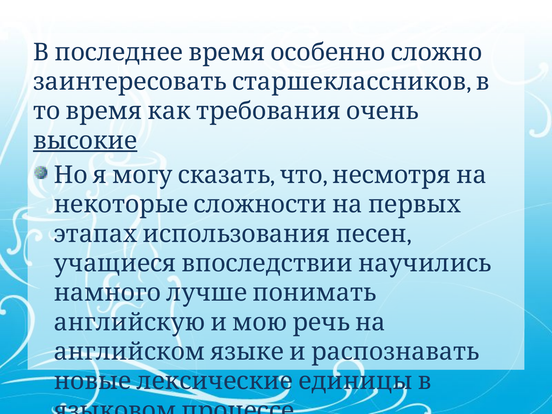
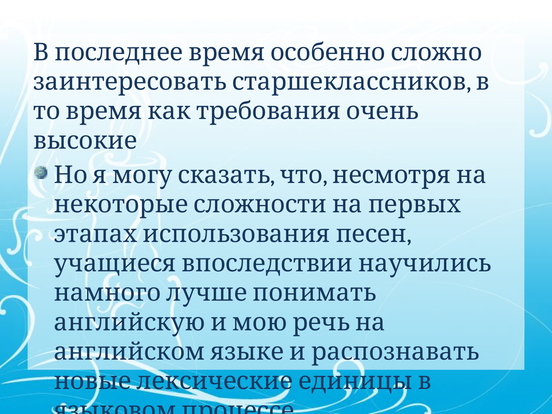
высокие underline: present -> none (85, 141)
